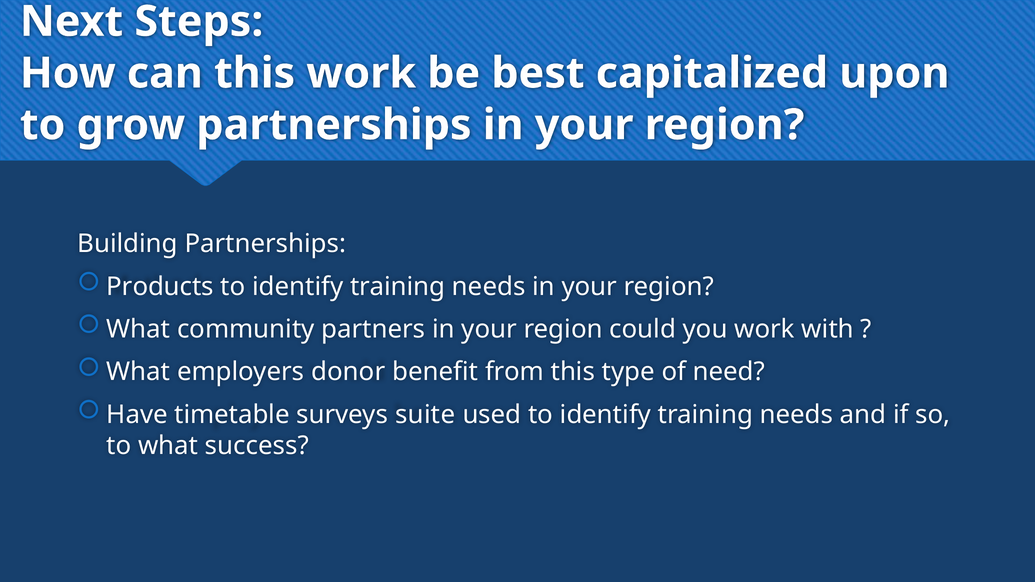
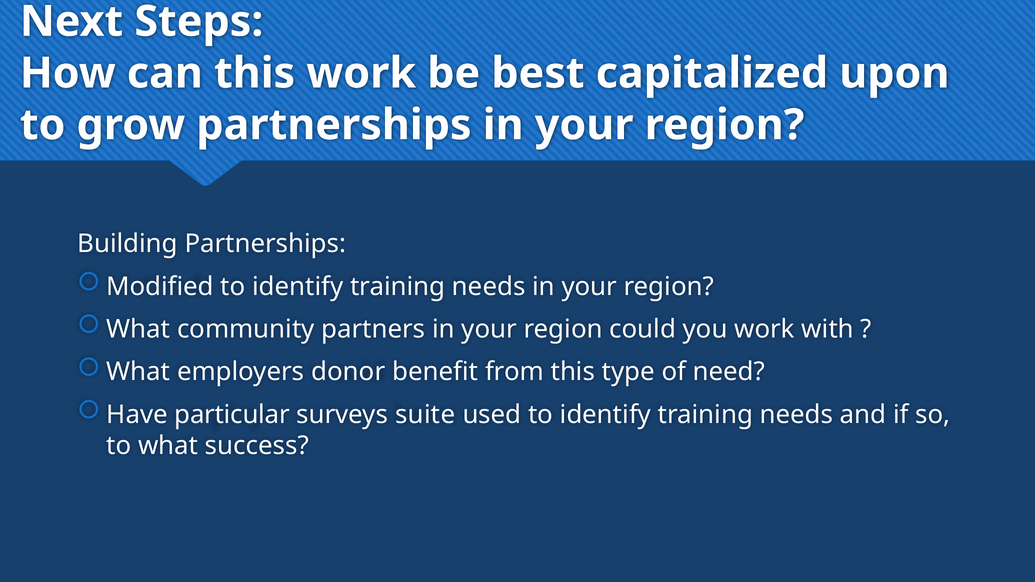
Products: Products -> Modified (160, 287)
timetable: timetable -> particular (232, 415)
